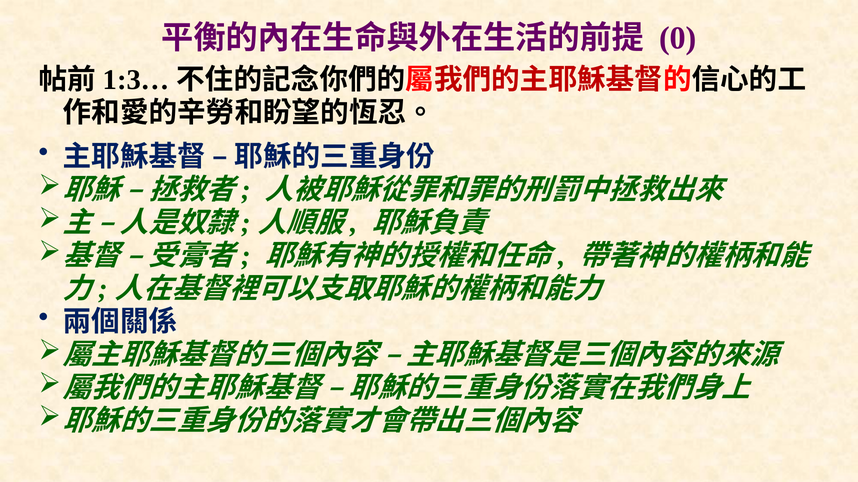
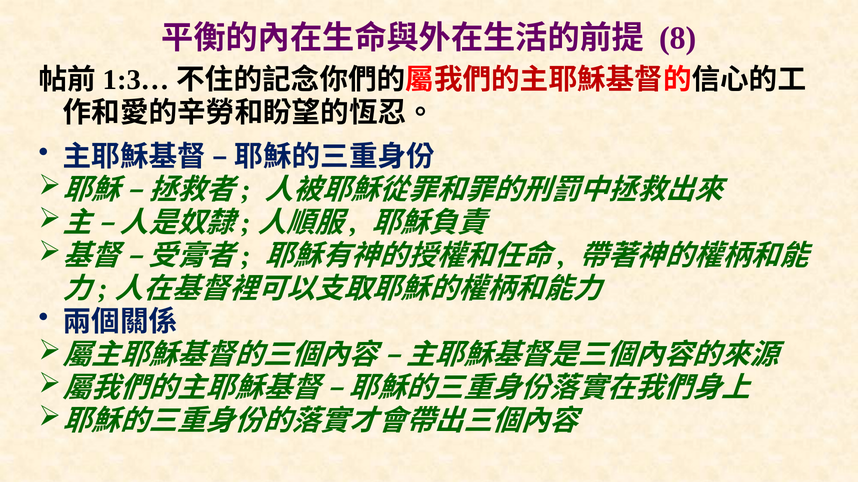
0: 0 -> 8 (678, 38)
